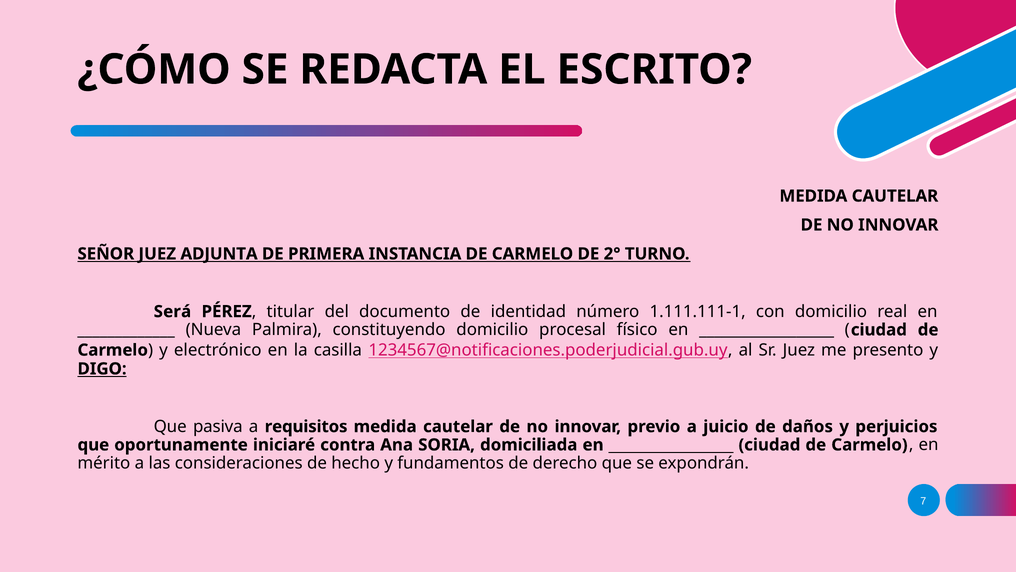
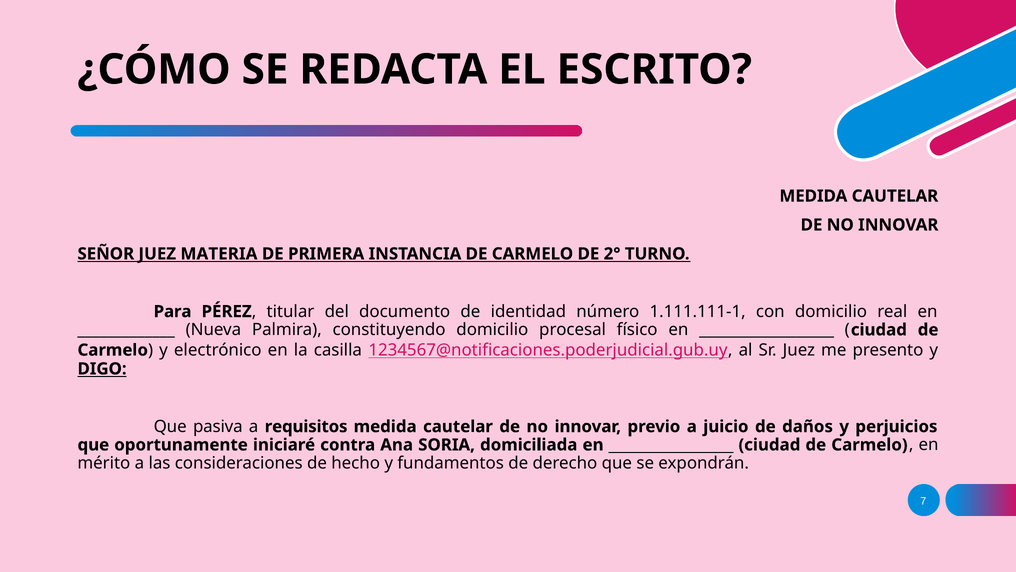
ADJUNTA: ADJUNTA -> MATERIA (219, 254)
Será: Será -> Para (173, 311)
